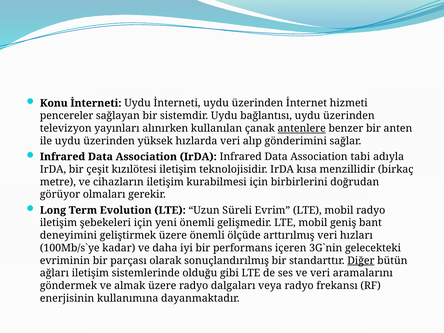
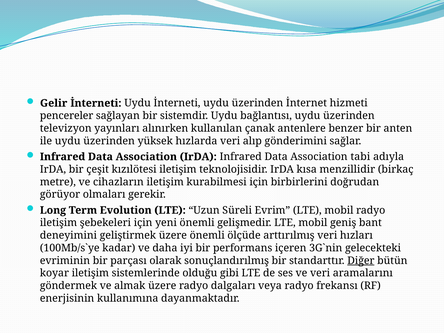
Konu: Konu -> Gelir (54, 103)
antenlere underline: present -> none (302, 128)
ağları: ağları -> koyar (54, 273)
